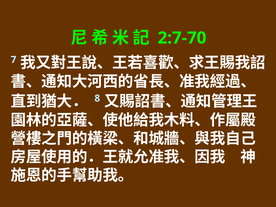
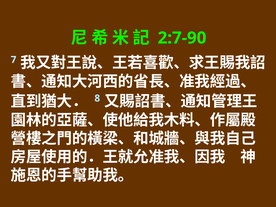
2:7-70: 2:7-70 -> 2:7-90 (182, 38)
